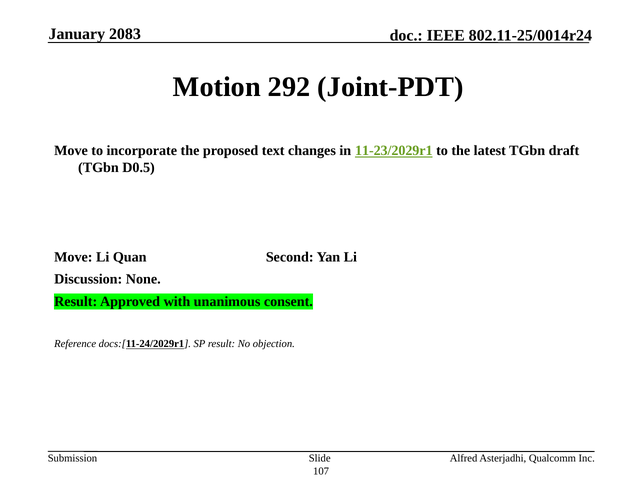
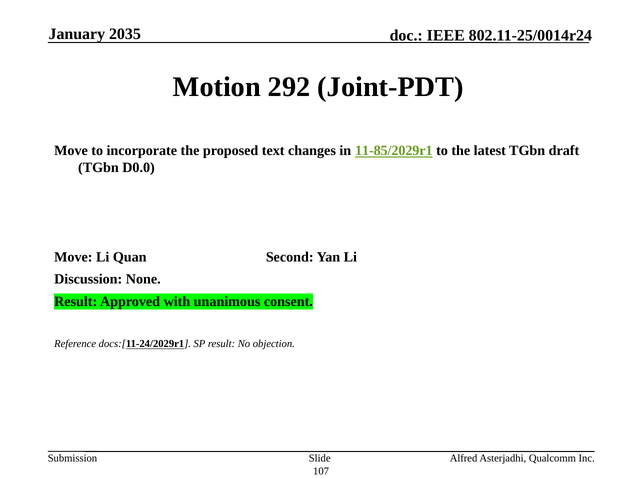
2083: 2083 -> 2035 (125, 34)
11-23/2029r1: 11-23/2029r1 -> 11-85/2029r1 (394, 151)
D0.5: D0.5 -> D0.0 (139, 168)
